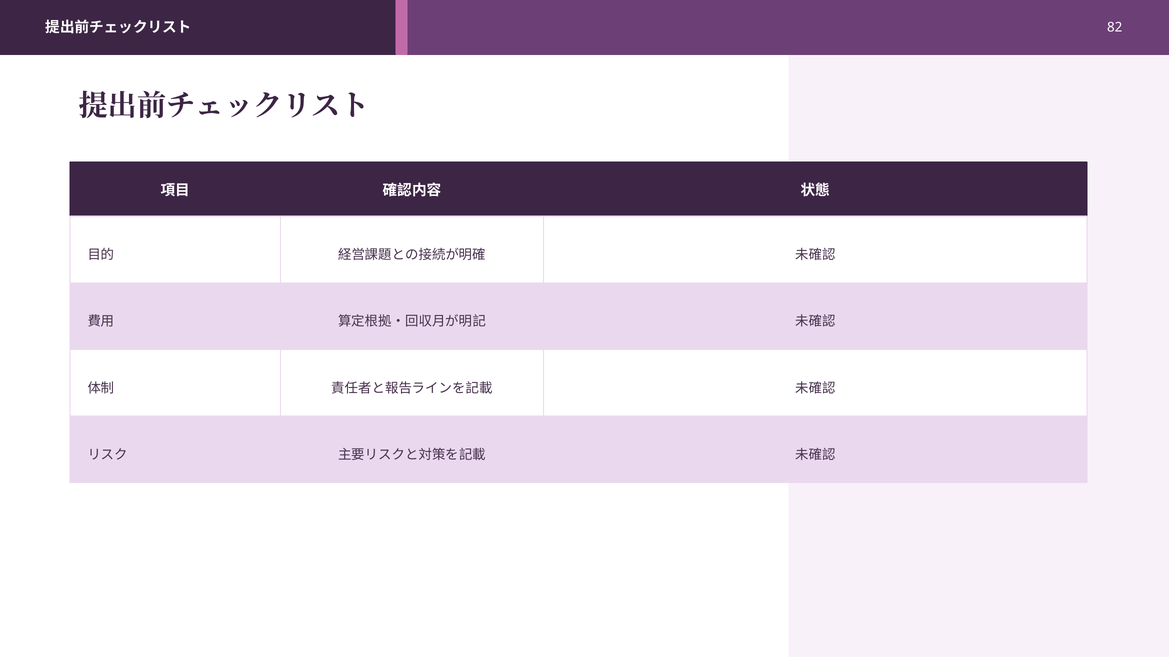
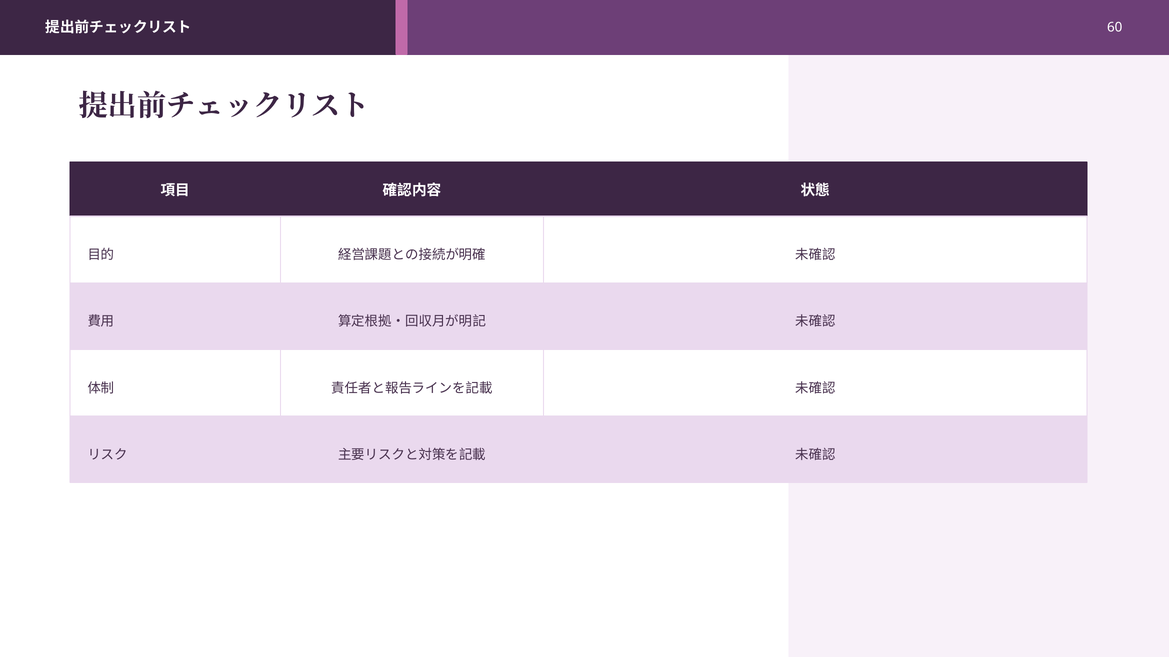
82: 82 -> 60 (1115, 27)
